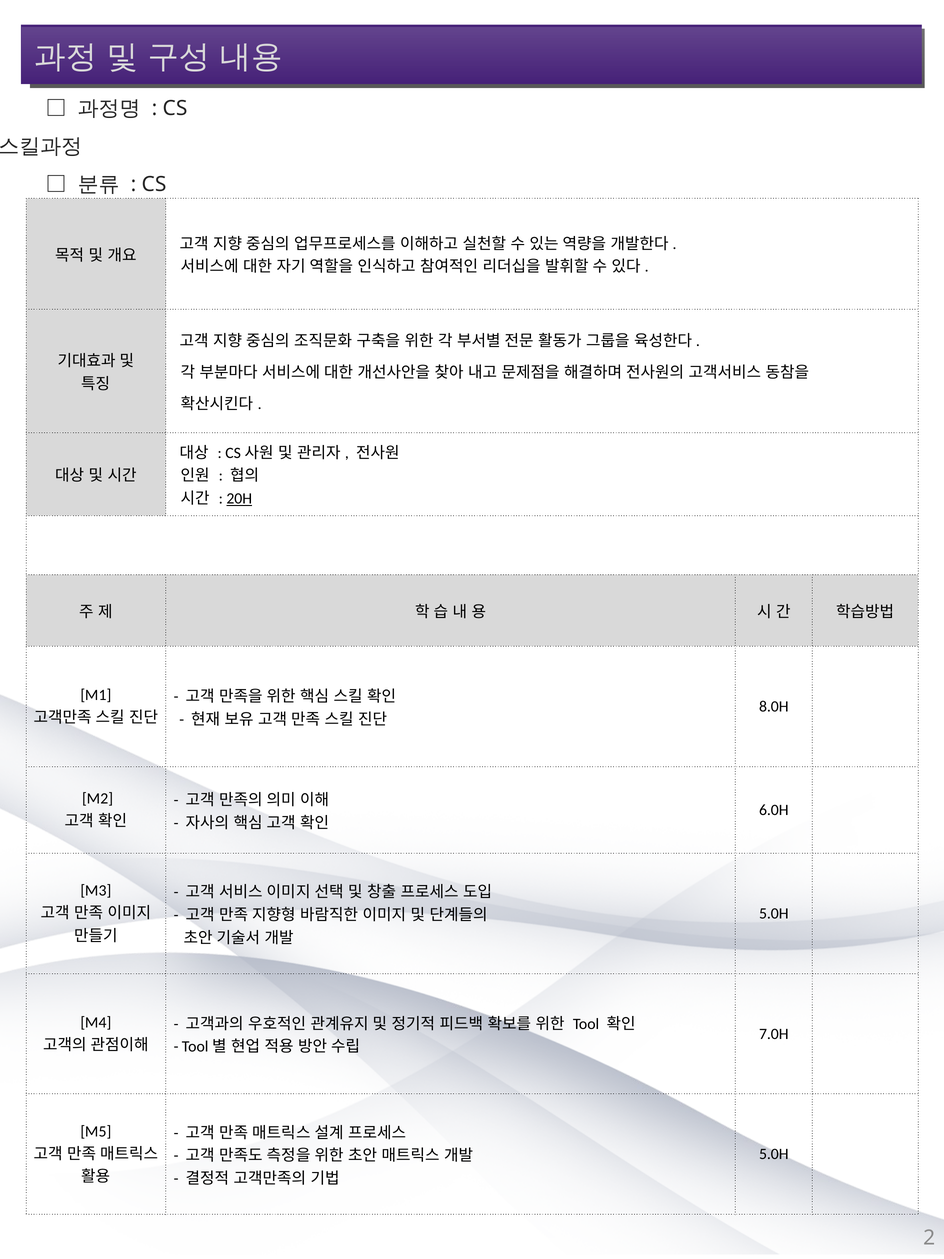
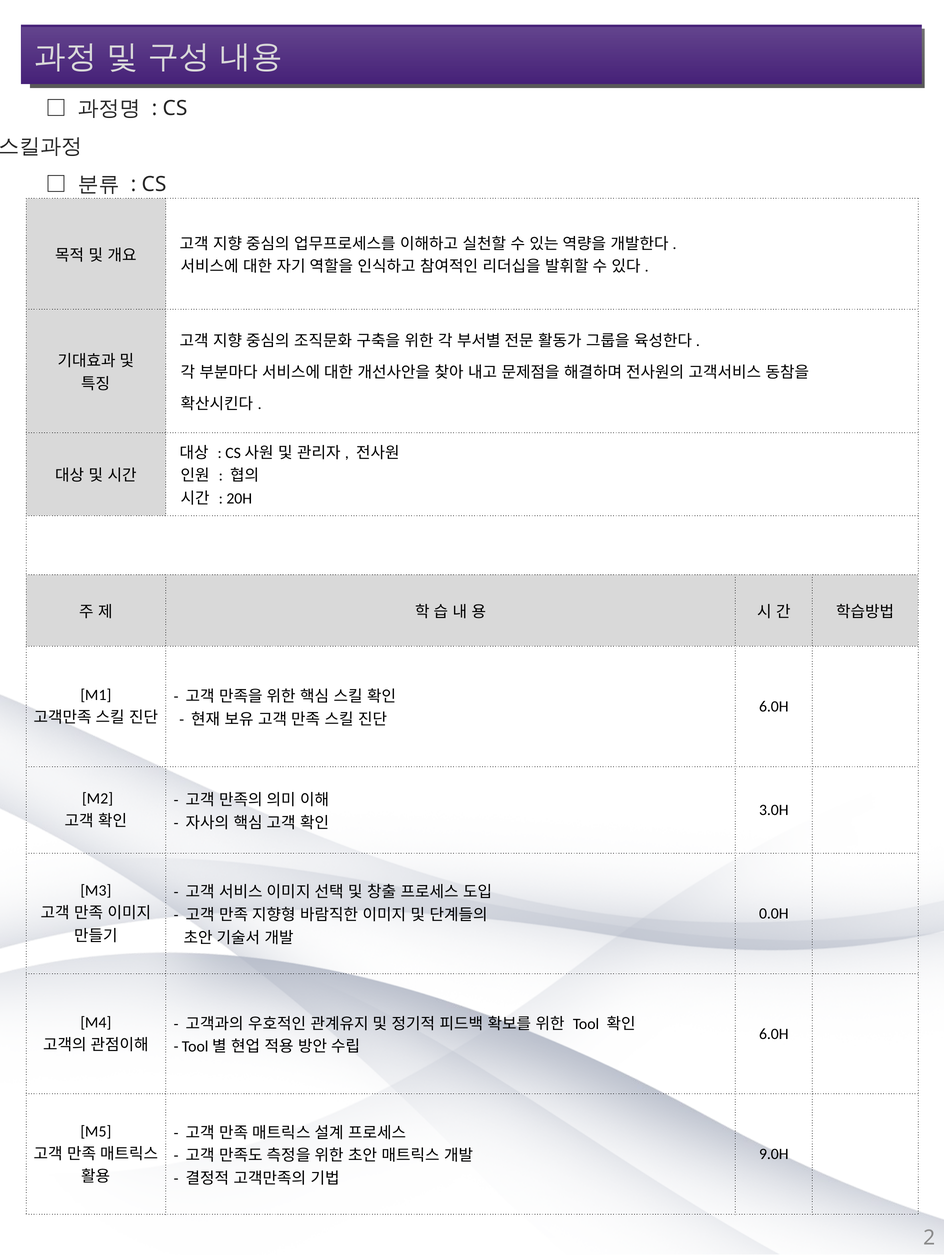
20H underline: present -> none (239, 498)
8.0H: 8.0H -> 6.0H (774, 706)
6.0H: 6.0H -> 3.0H (774, 810)
5.0H: 5.0H -> 0.0H (774, 913)
7.0H: 7.0H -> 6.0H (774, 1034)
5.0H: 5.0H -> 9.0H (774, 1154)
